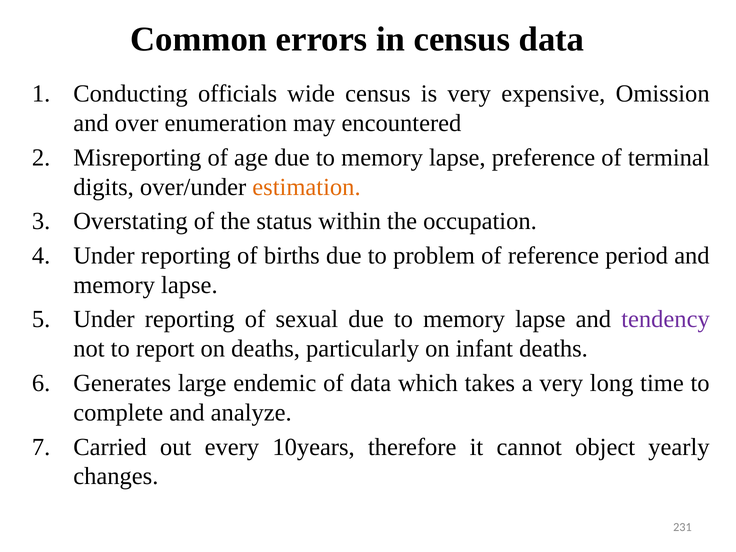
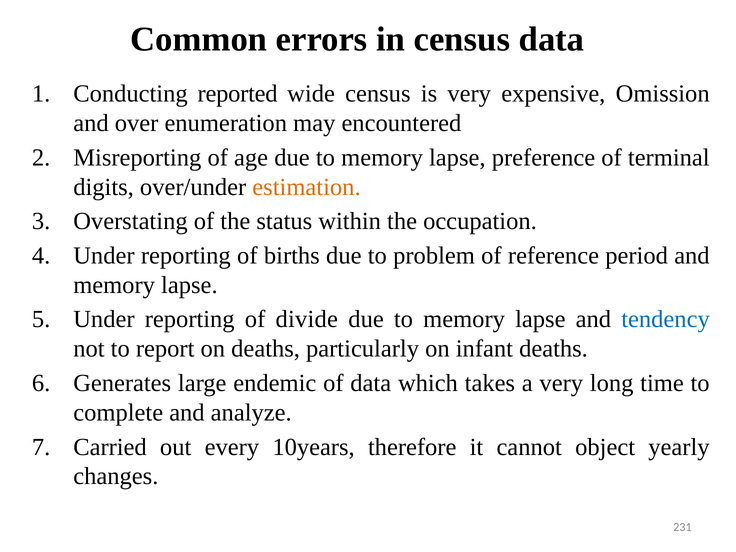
officials: officials -> reported (238, 94)
sexual: sexual -> divide (307, 319)
tendency colour: purple -> blue (666, 319)
